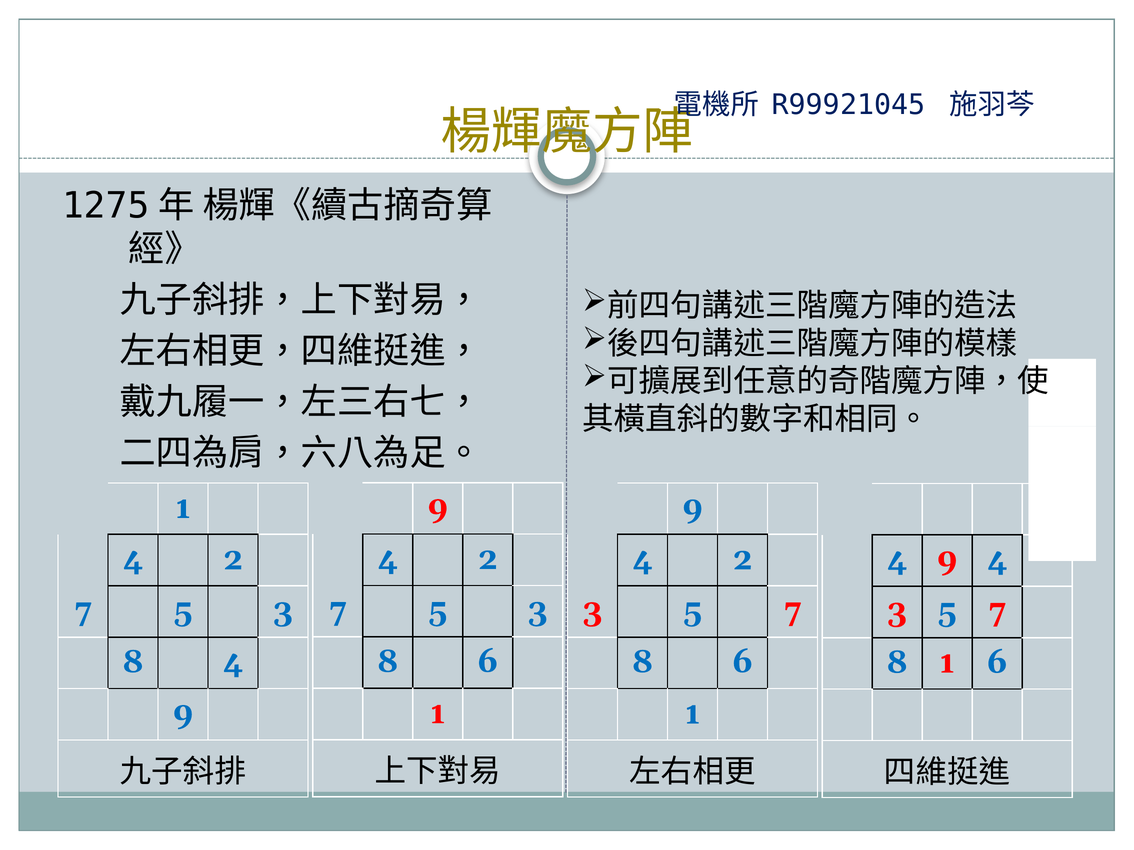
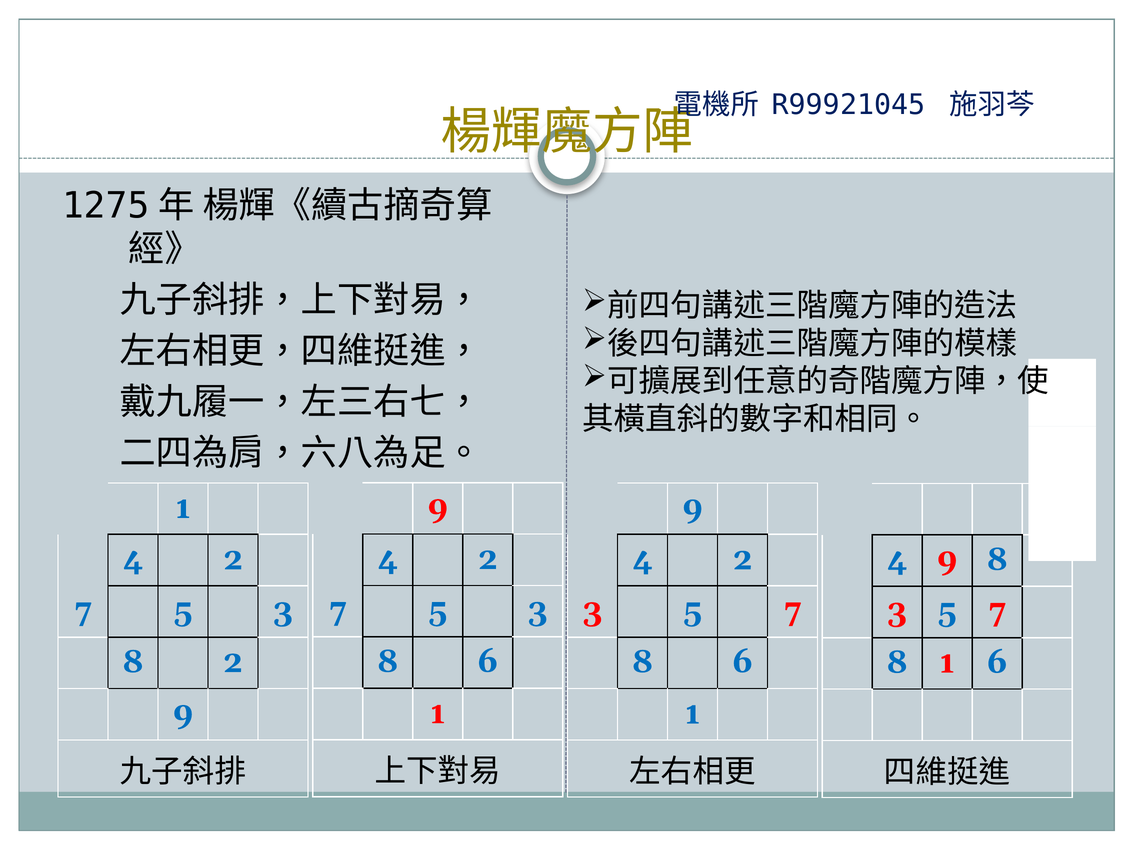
4 9 4: 4 -> 8 (997, 560)
8 4: 4 -> 2 (233, 662)
